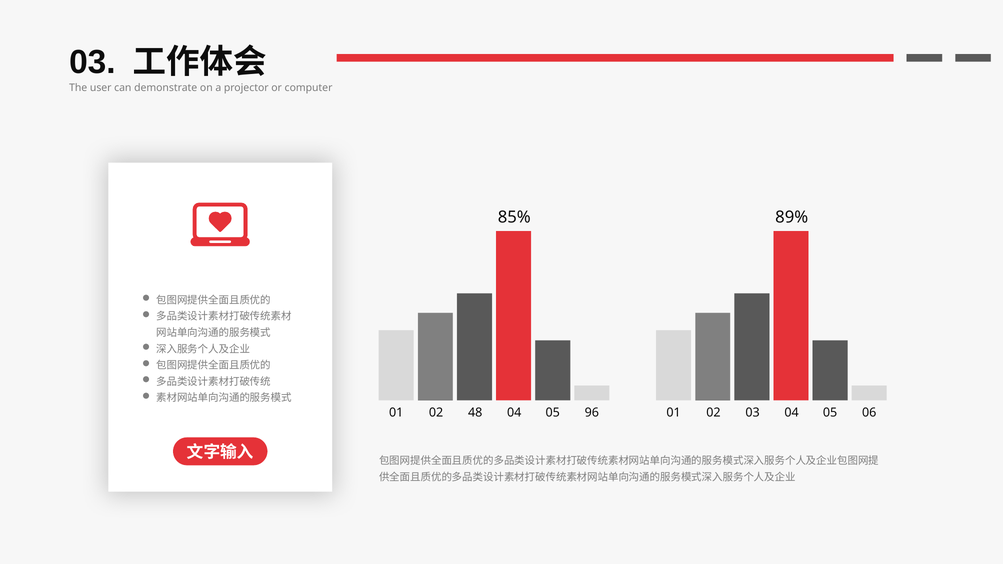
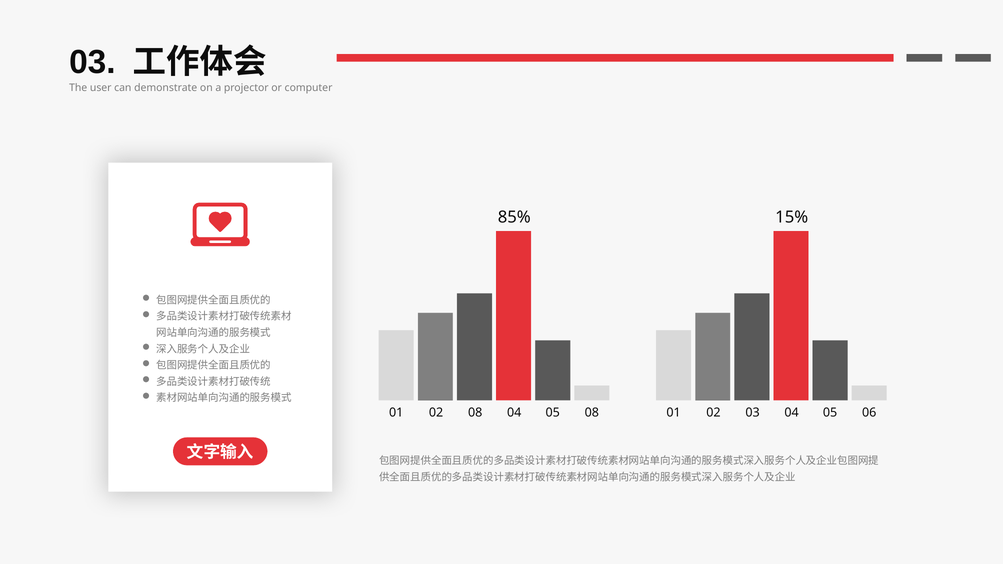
89%: 89% -> 15% (792, 217)
02 48: 48 -> 08 (475, 413)
05 96: 96 -> 08 (592, 413)
